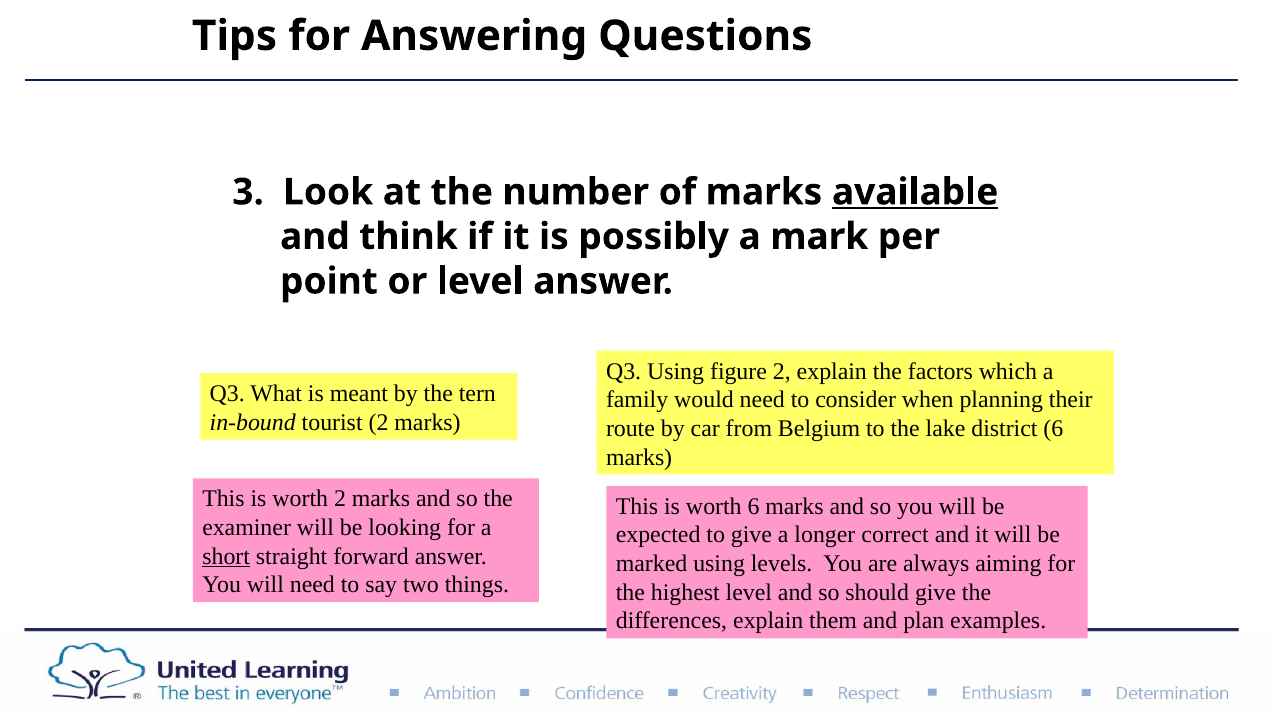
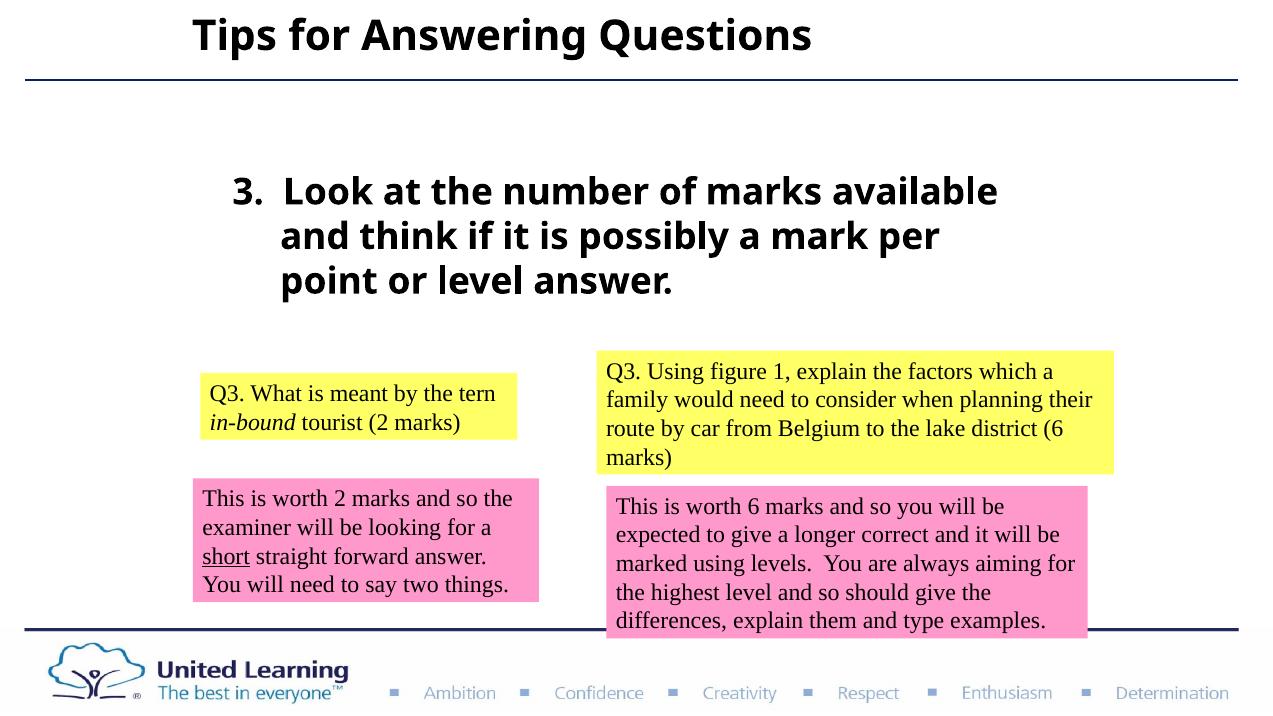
available underline: present -> none (915, 192)
figure 2: 2 -> 1 (782, 371)
plan: plan -> type (924, 621)
